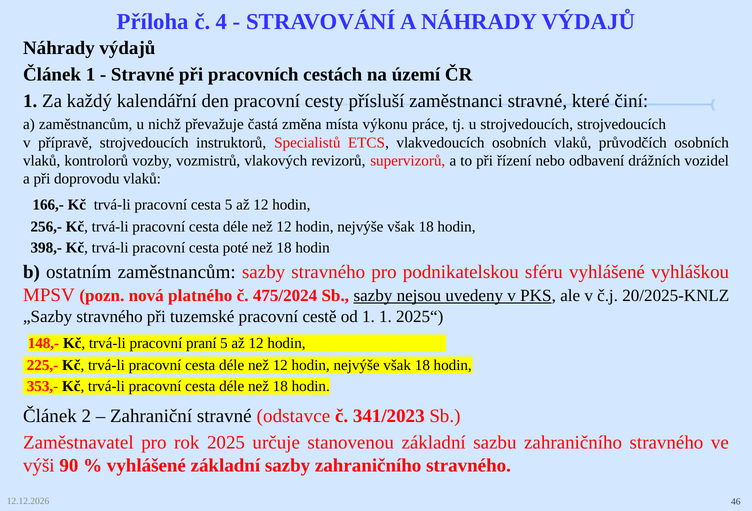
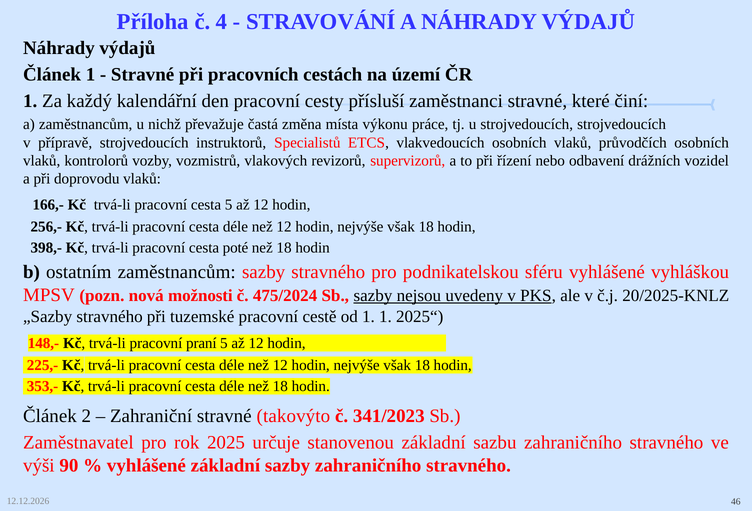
platného: platného -> možnosti (200, 296)
odstavce: odstavce -> takovýto (293, 417)
